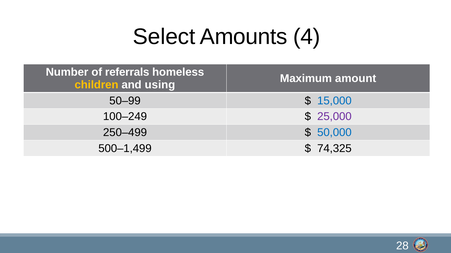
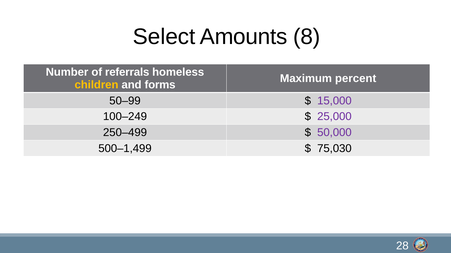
4: 4 -> 8 (307, 37)
amount: amount -> percent (356, 79)
using: using -> forms (160, 85)
15,000 colour: blue -> purple (334, 101)
50,000 colour: blue -> purple (334, 133)
74,325: 74,325 -> 75,030 (334, 149)
